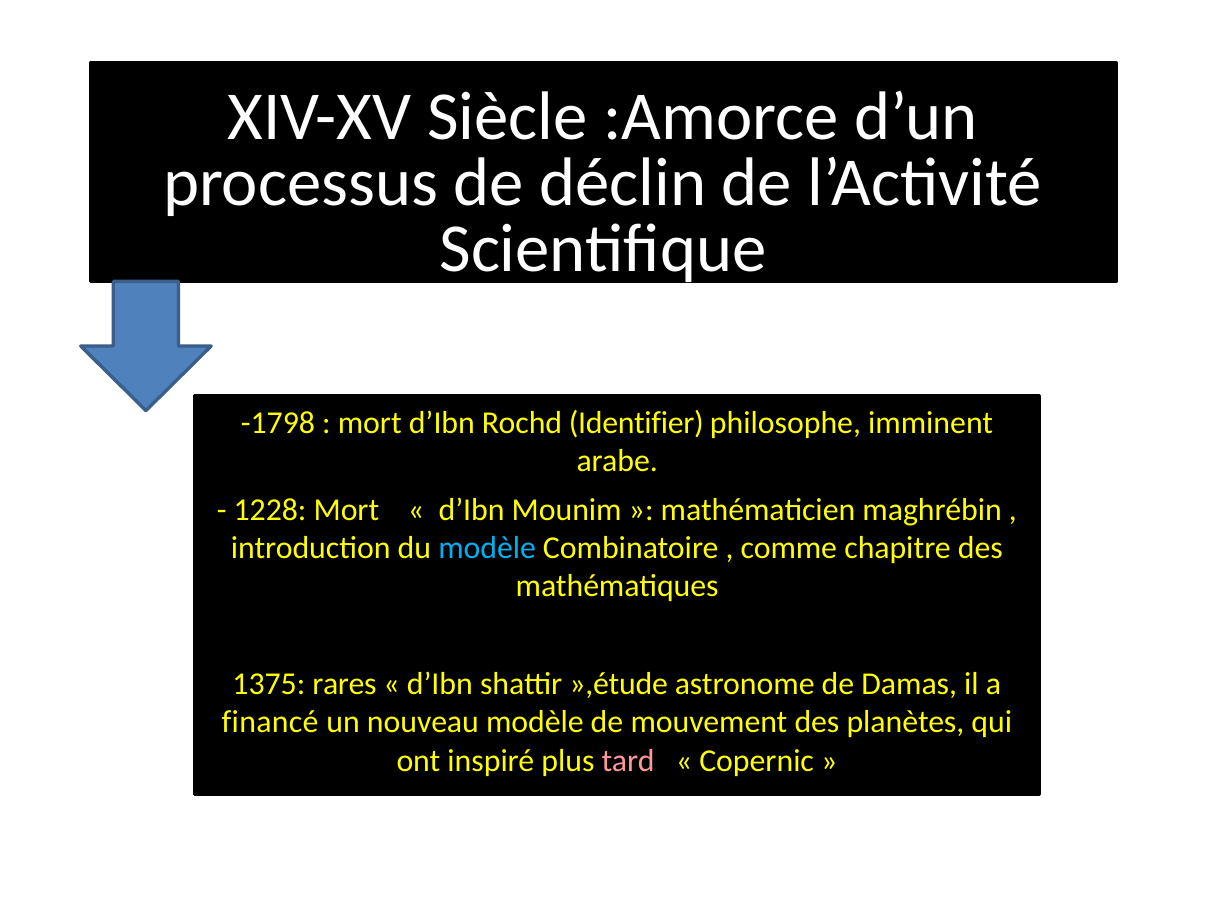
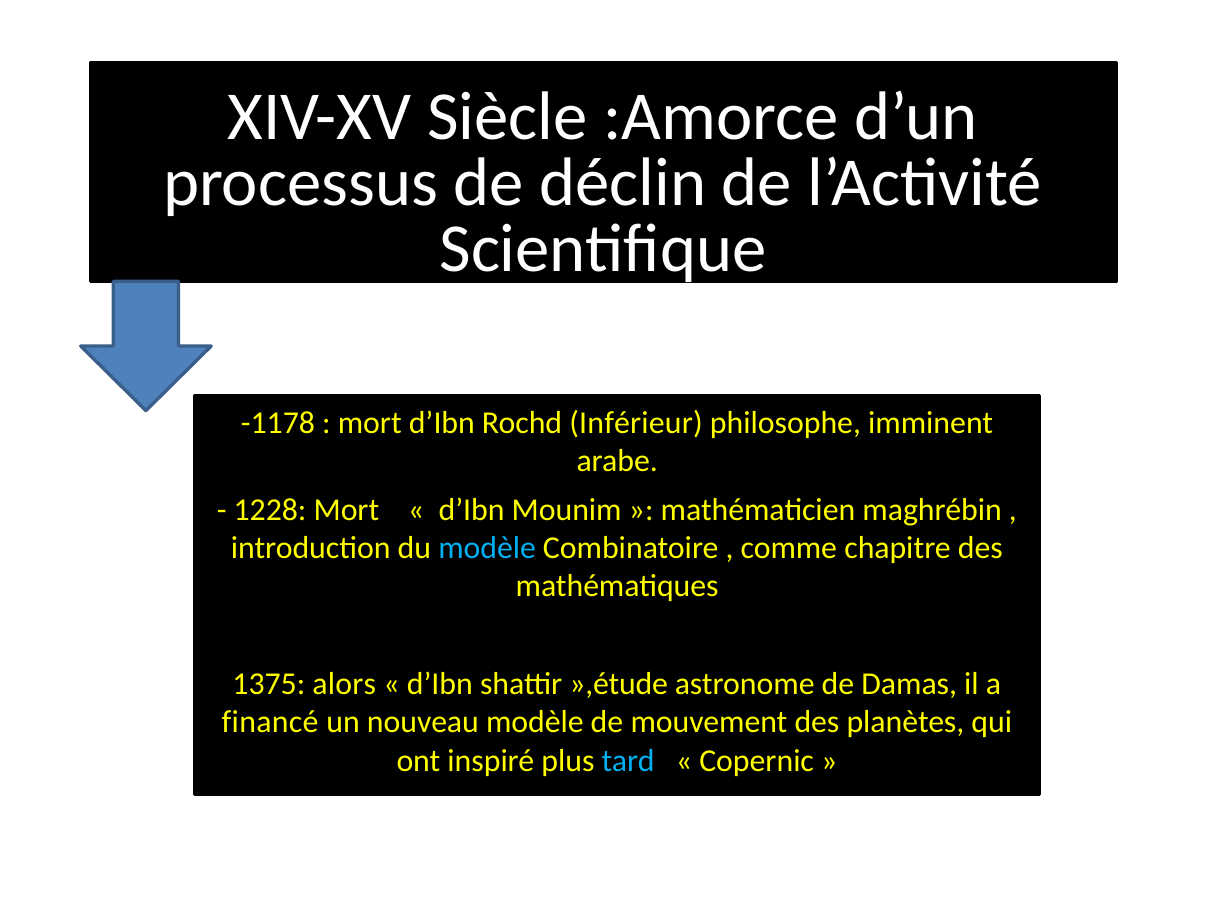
-1798: -1798 -> -1178 (278, 423)
Identifier: Identifier -> Inférieur (636, 423)
rares: rares -> alors (344, 684)
tard colour: pink -> light blue (628, 761)
